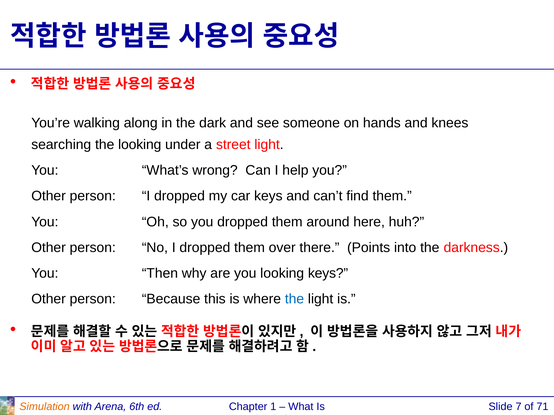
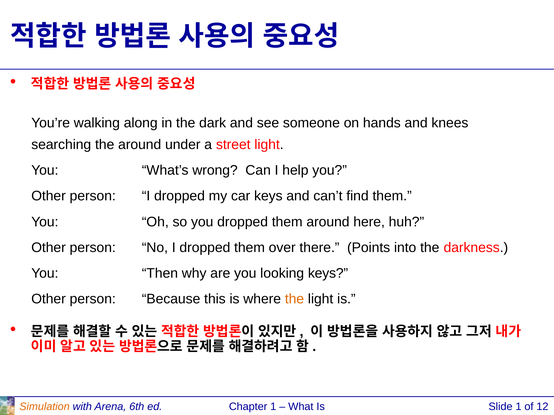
the looking: looking -> around (140, 145)
the colour: blue -> orange (294, 299)
Slide 7: 7 -> 1 (518, 407)
71: 71 -> 12 (542, 407)
